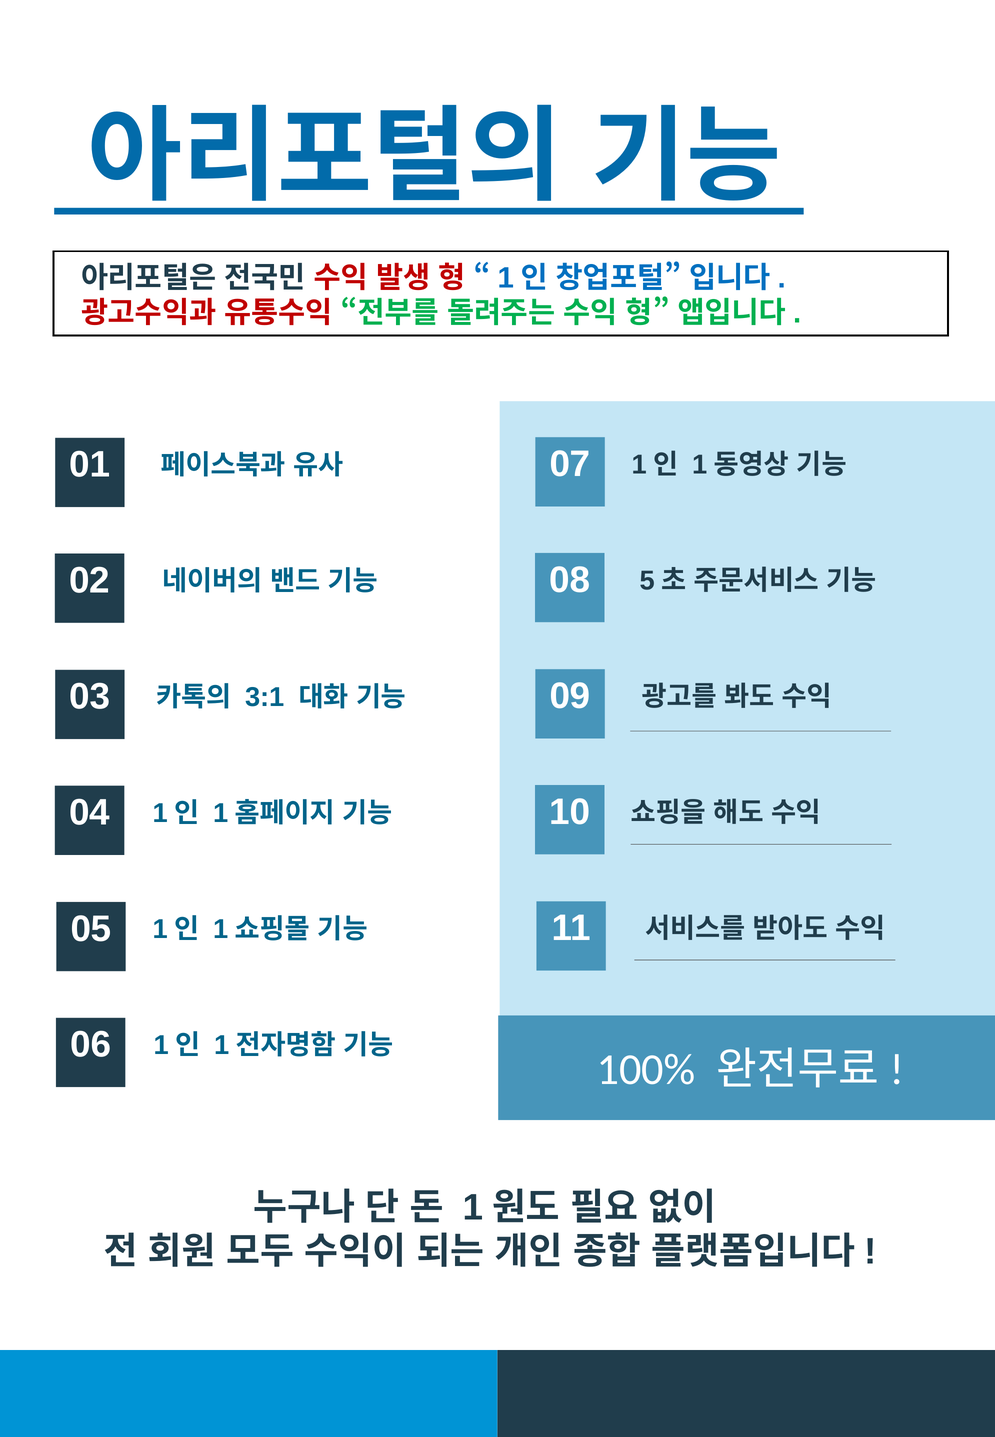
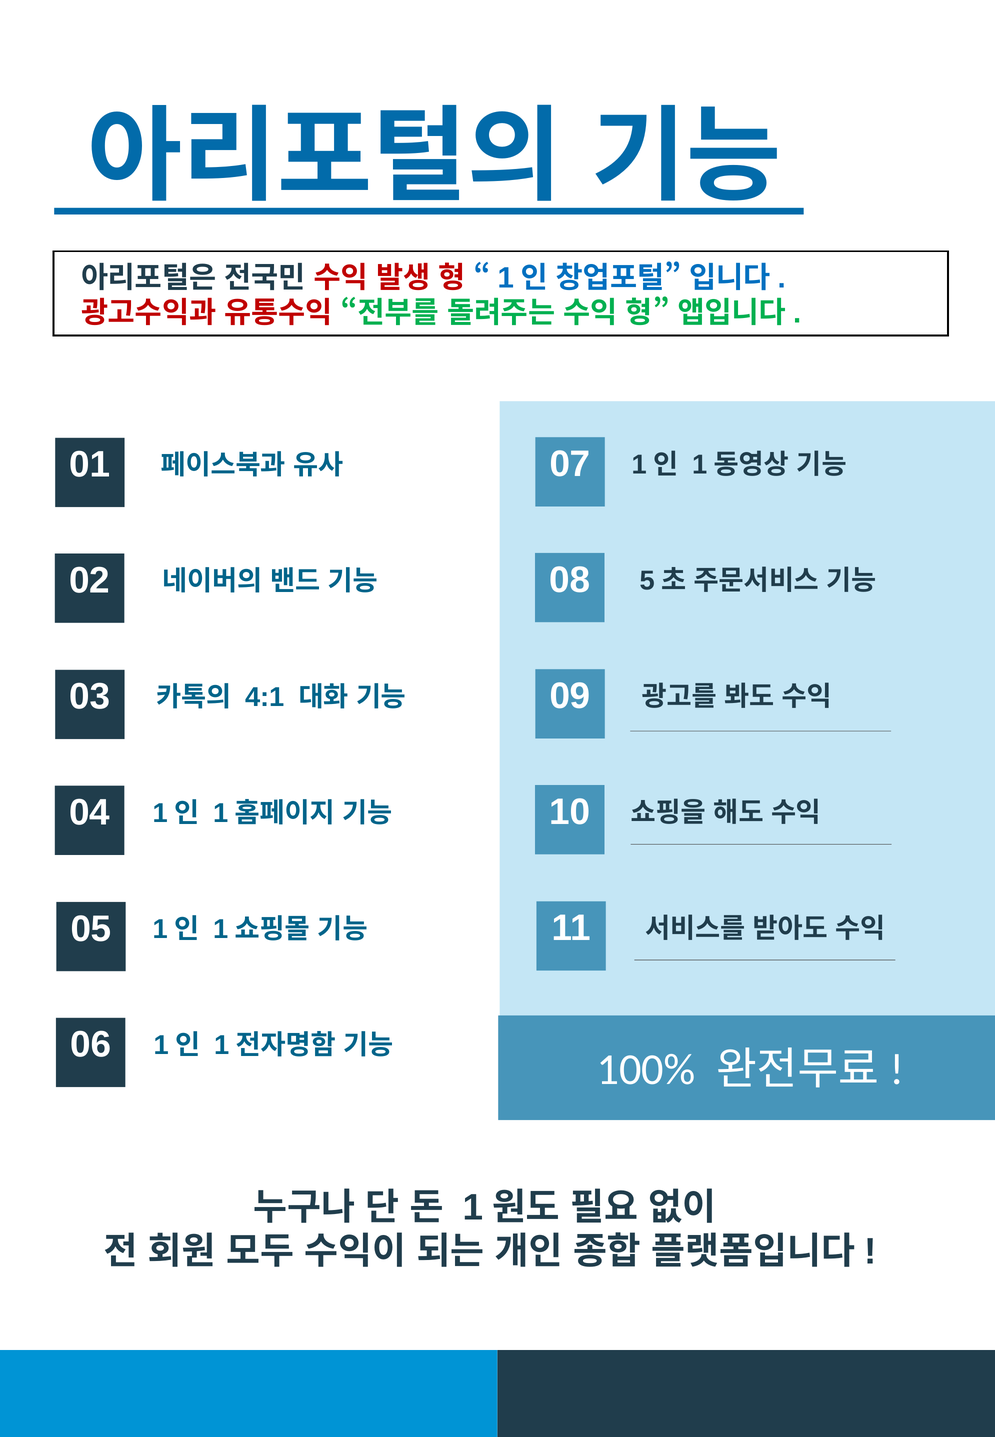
3:1: 3:1 -> 4:1 (265, 698)
